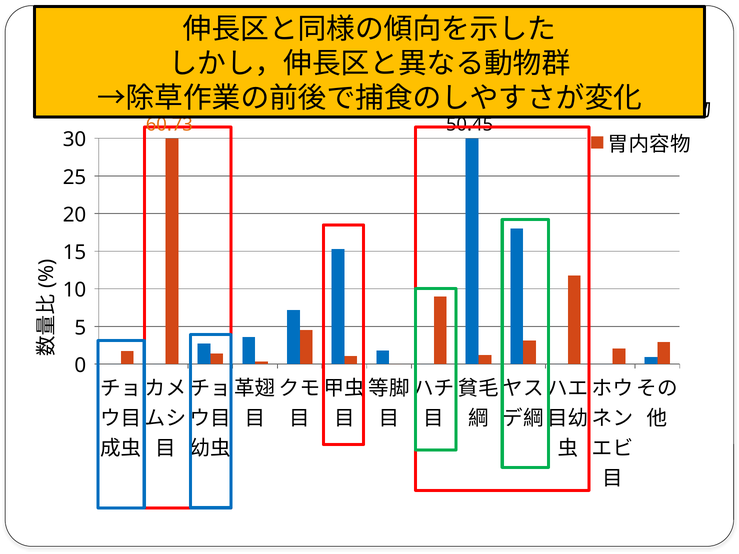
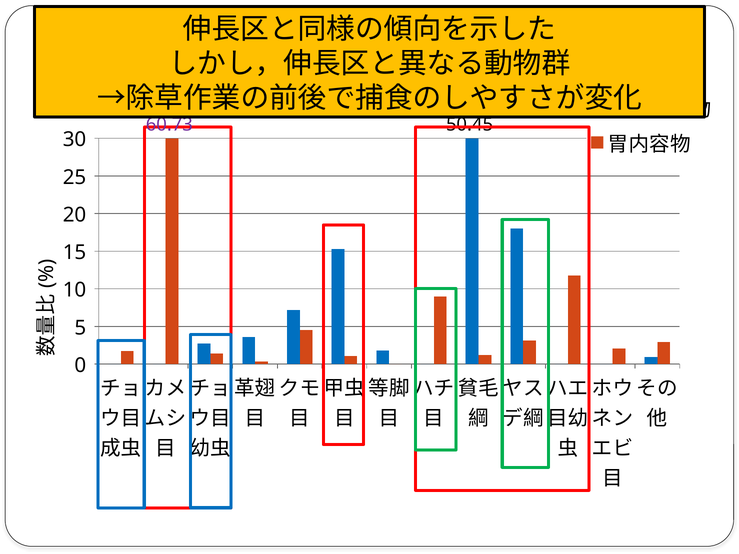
60.73 colour: orange -> purple (169, 125)
